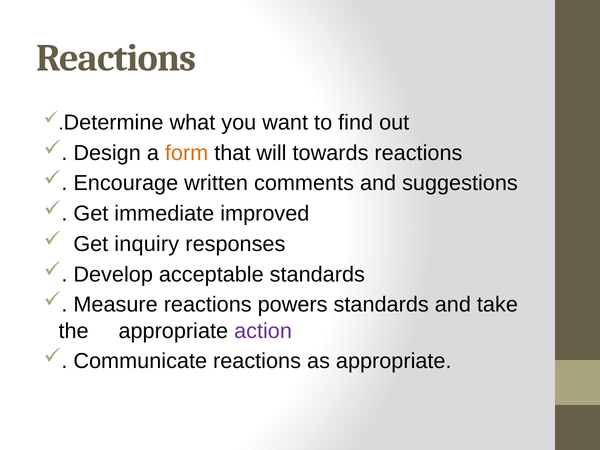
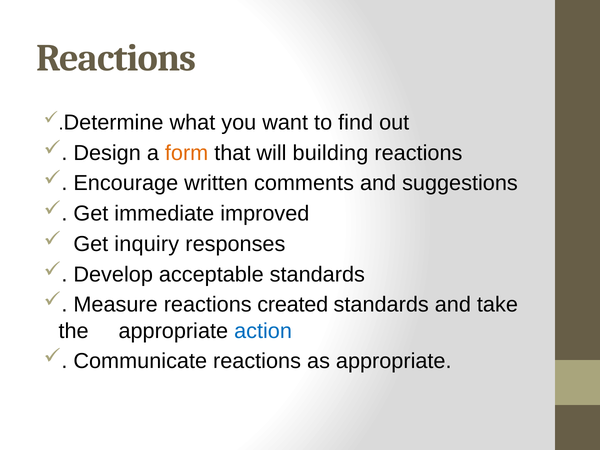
towards: towards -> building (330, 153)
powers: powers -> created (293, 305)
action colour: purple -> blue (263, 331)
